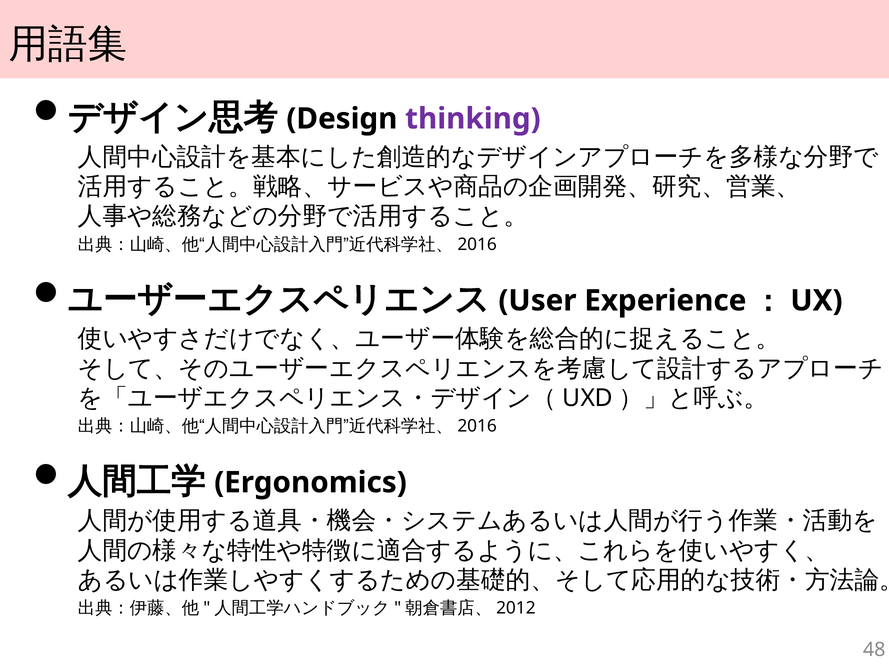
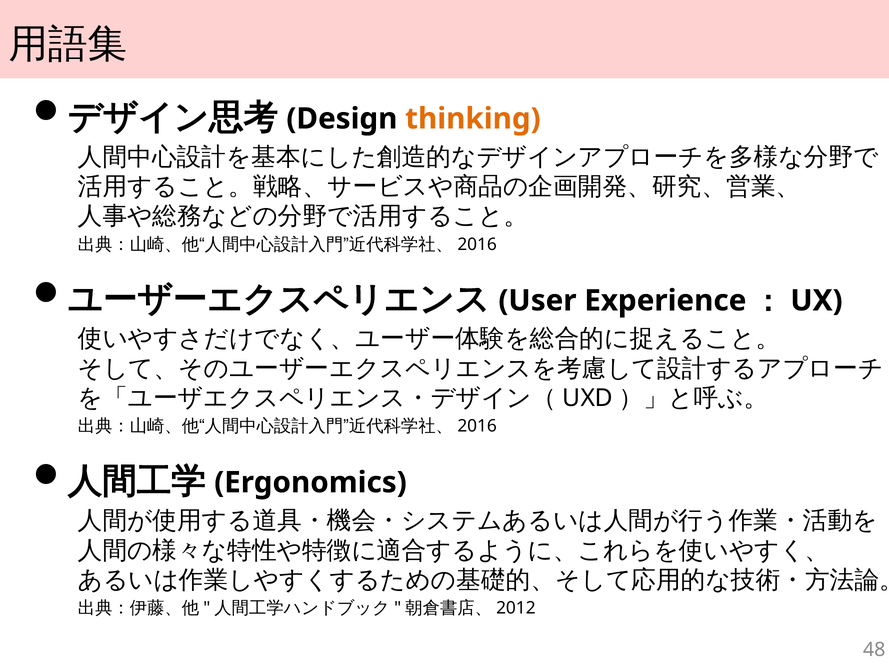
thinking colour: purple -> orange (473, 119)
